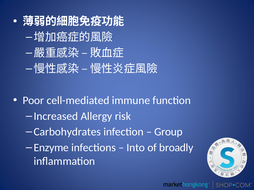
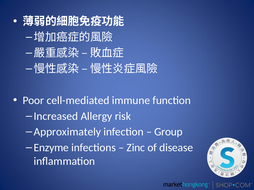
Carbohydrates: Carbohydrates -> Approximately (67, 132)
Into: Into -> Zinc (136, 148)
broadly: broadly -> disease (176, 148)
